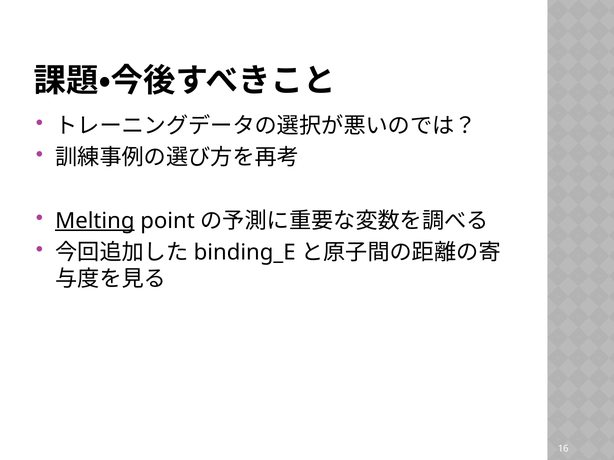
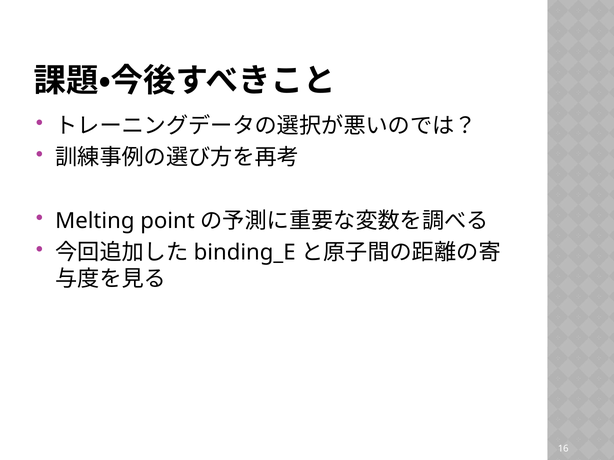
Melting underline: present -> none (95, 221)
